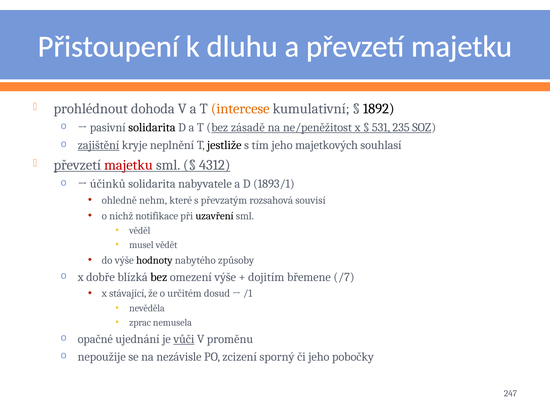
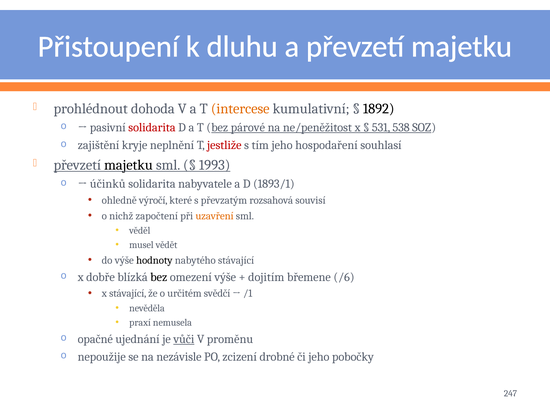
solidarita colour: black -> red (152, 128)
zásadě: zásadě -> párové (248, 128)
235: 235 -> 538 (401, 128)
zajištění underline: present -> none (98, 145)
jestliže colour: black -> red (224, 145)
majetkových: majetkových -> hospodaření (326, 145)
majetku colour: red -> black (128, 165)
4312: 4312 -> 1993 (215, 165)
nehm: nehm -> výročí (153, 201)
notifikace: notifikace -> započtení (157, 216)
uzavření colour: black -> orange (215, 216)
nabytého způsoby: způsoby -> stávající (236, 260)
/7: /7 -> /6 (344, 277)
dosud: dosud -> svědčí (217, 294)
zprac: zprac -> praxí (140, 323)
sporný: sporný -> drobné (277, 357)
